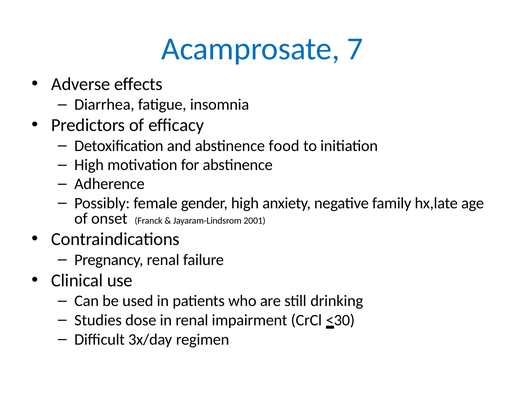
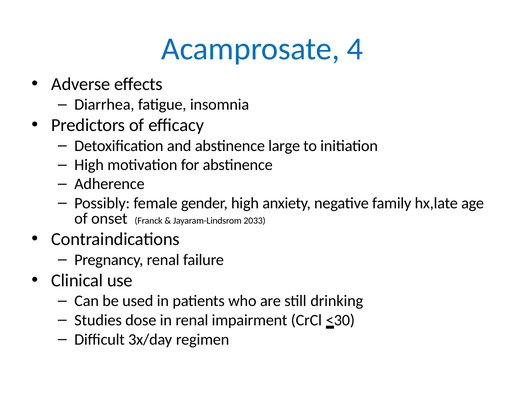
7: 7 -> 4 (355, 49)
food: food -> large (284, 146)
2001: 2001 -> 2033 (255, 221)
